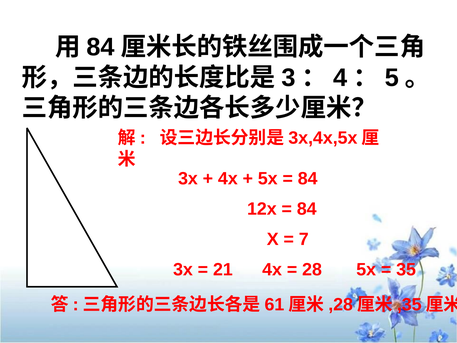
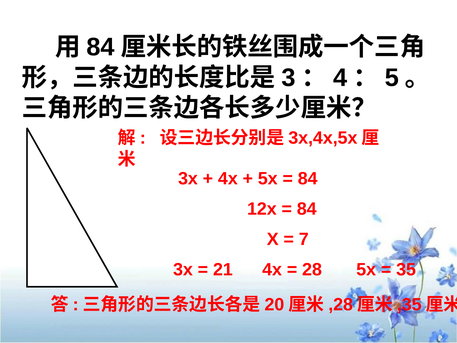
61: 61 -> 20 (274, 304)
